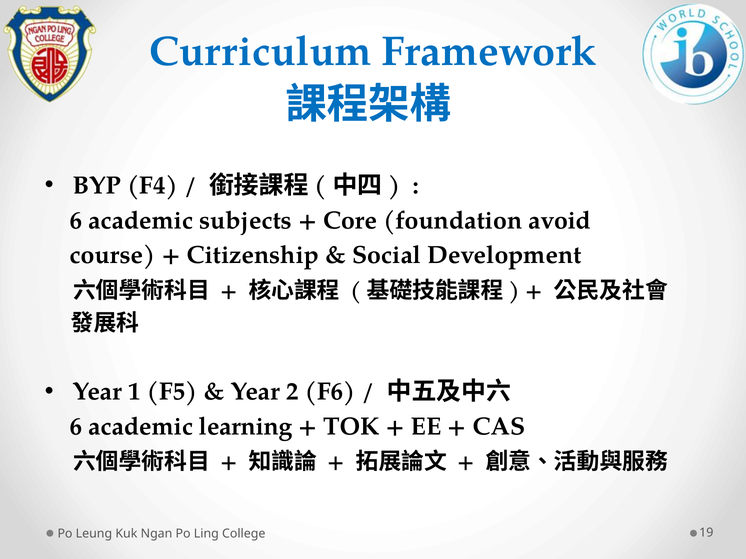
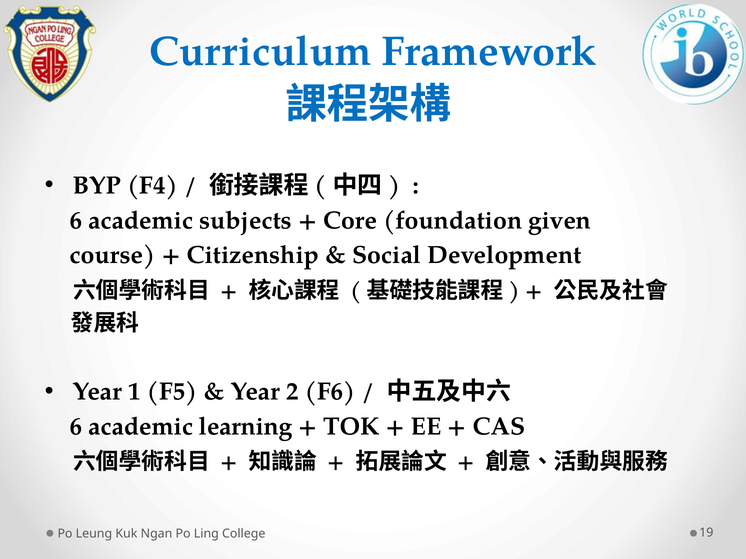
avoid: avoid -> given (560, 221)
